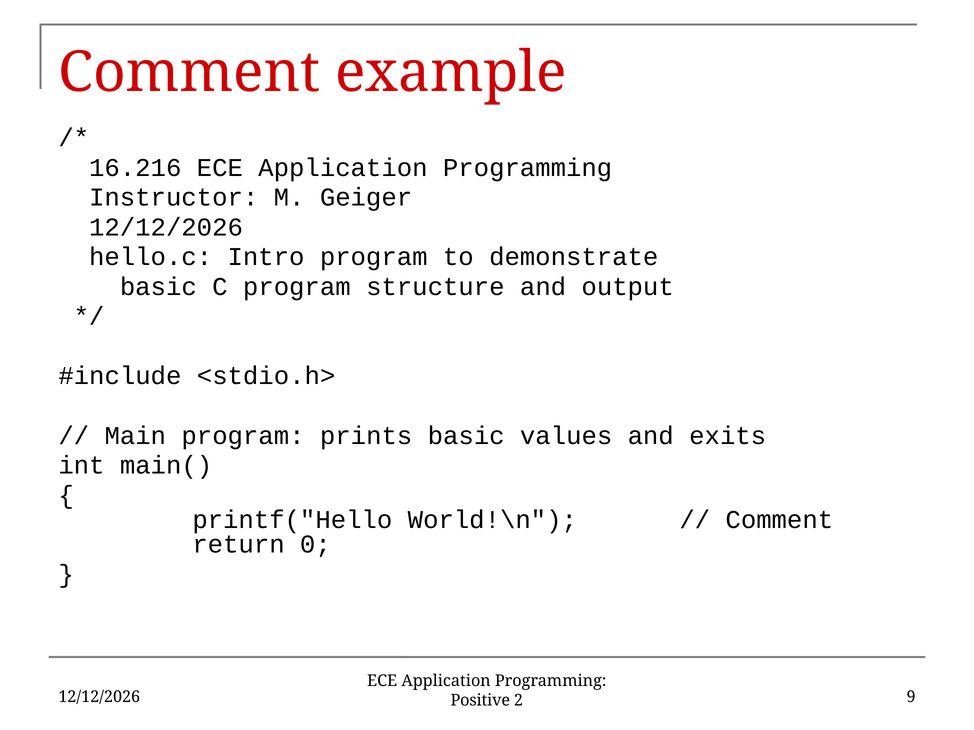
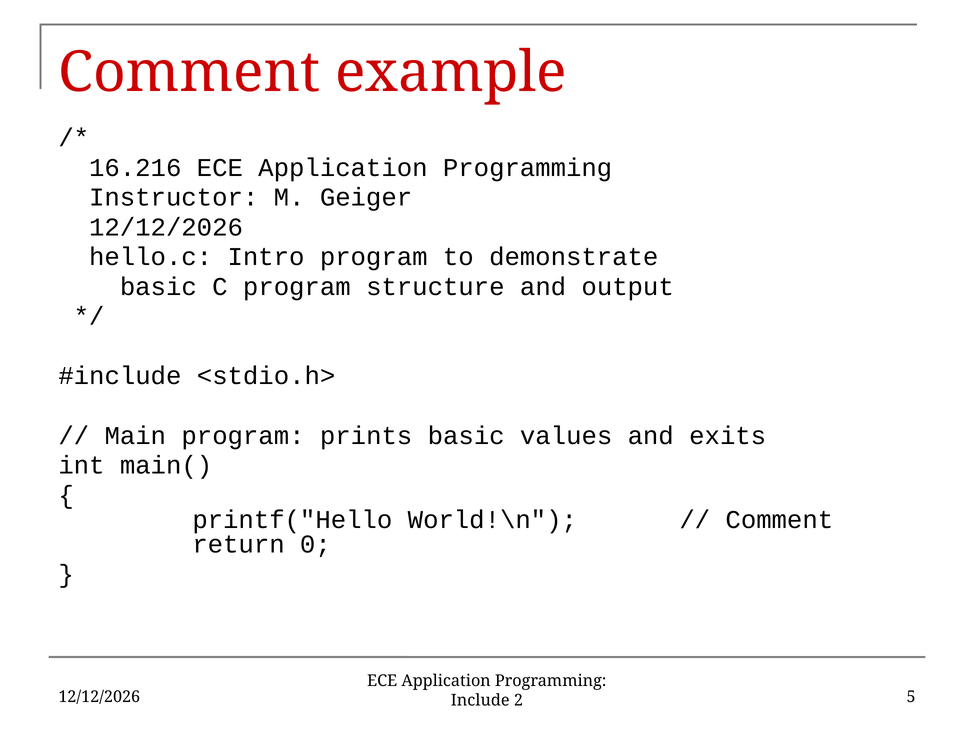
Positive: Positive -> Include (480, 701)
9: 9 -> 5 (911, 698)
